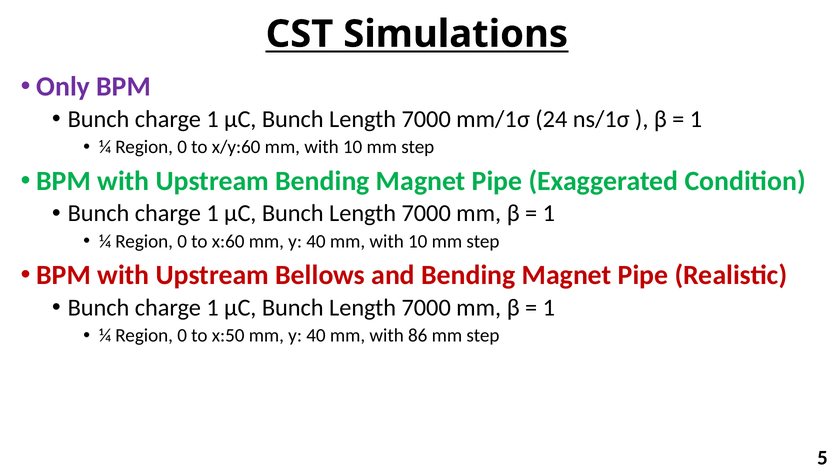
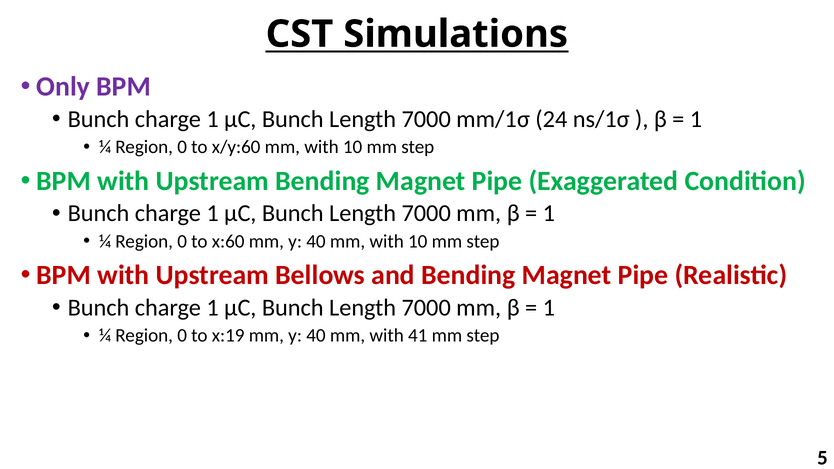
x:50: x:50 -> x:19 (228, 336)
86: 86 -> 41 (418, 336)
